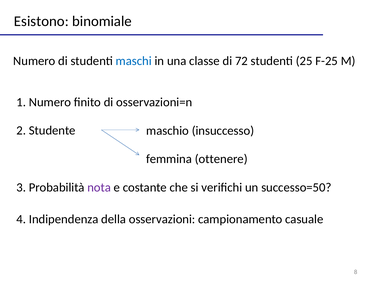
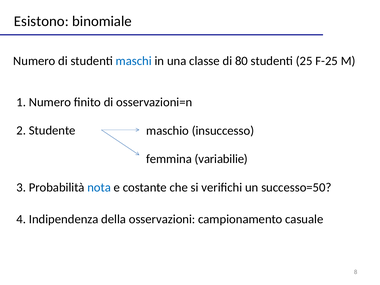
72: 72 -> 80 (241, 61)
ottenere: ottenere -> variabilie (221, 159)
nota colour: purple -> blue (99, 187)
